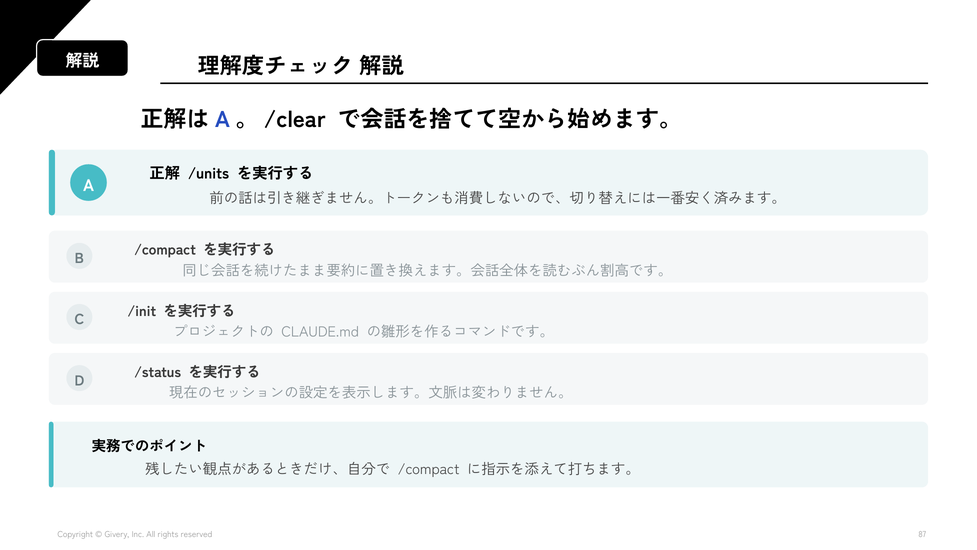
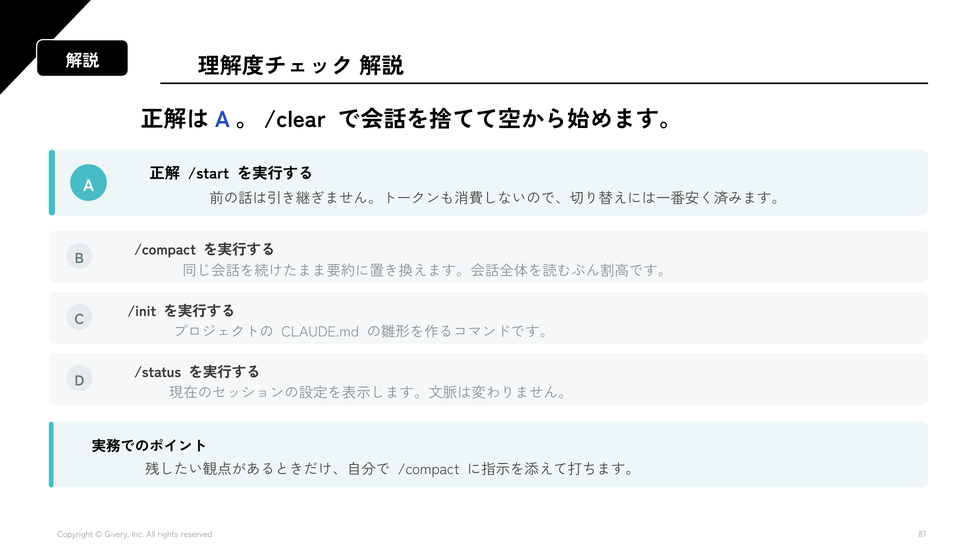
/units: /units -> /start (209, 174)
